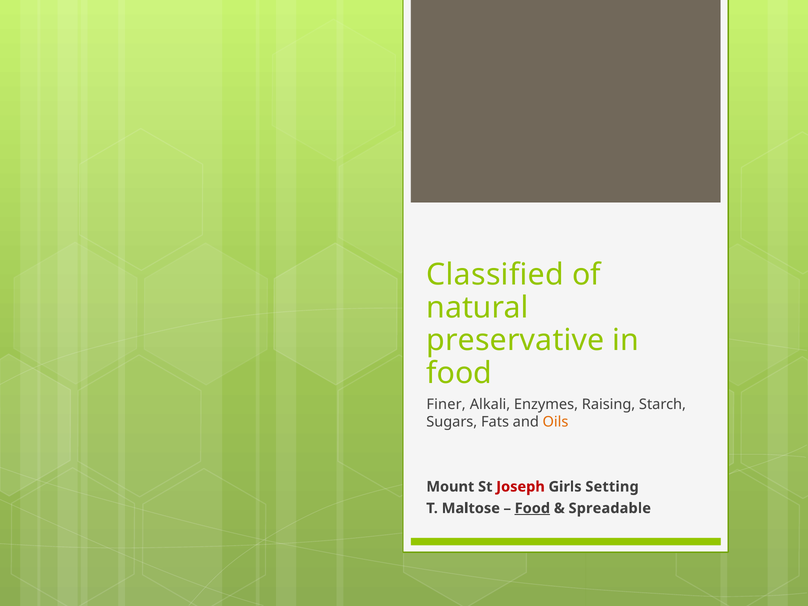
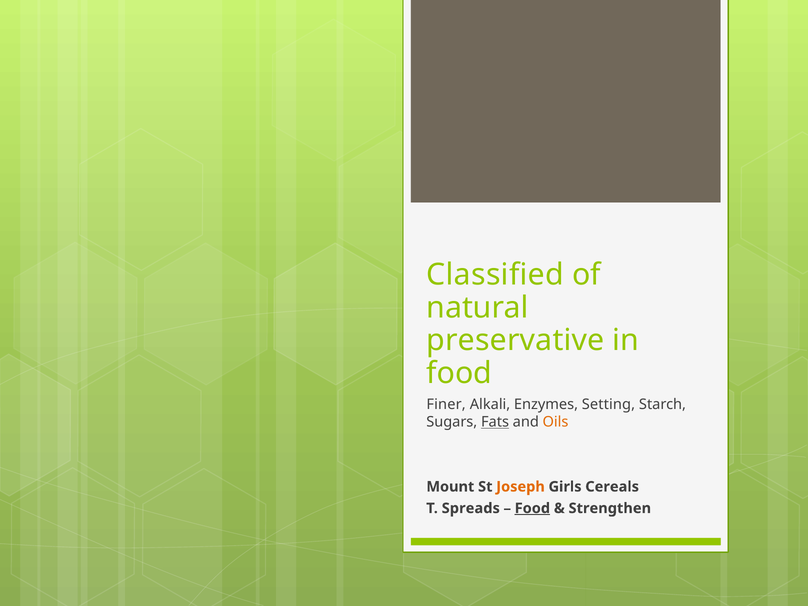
Raising: Raising -> Setting (608, 404)
Fats underline: none -> present (495, 422)
Joseph colour: red -> orange (521, 487)
Setting: Setting -> Cereals (612, 487)
Maltose: Maltose -> Spreads (471, 508)
Spreadable: Spreadable -> Strengthen (610, 508)
